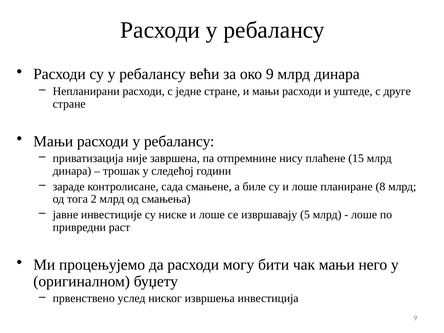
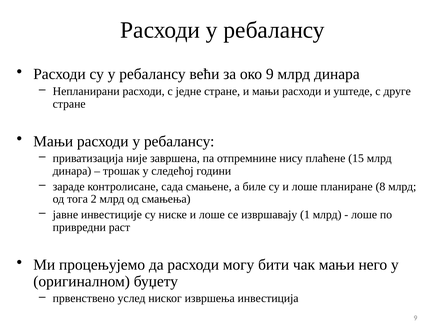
5: 5 -> 1 (305, 215)
